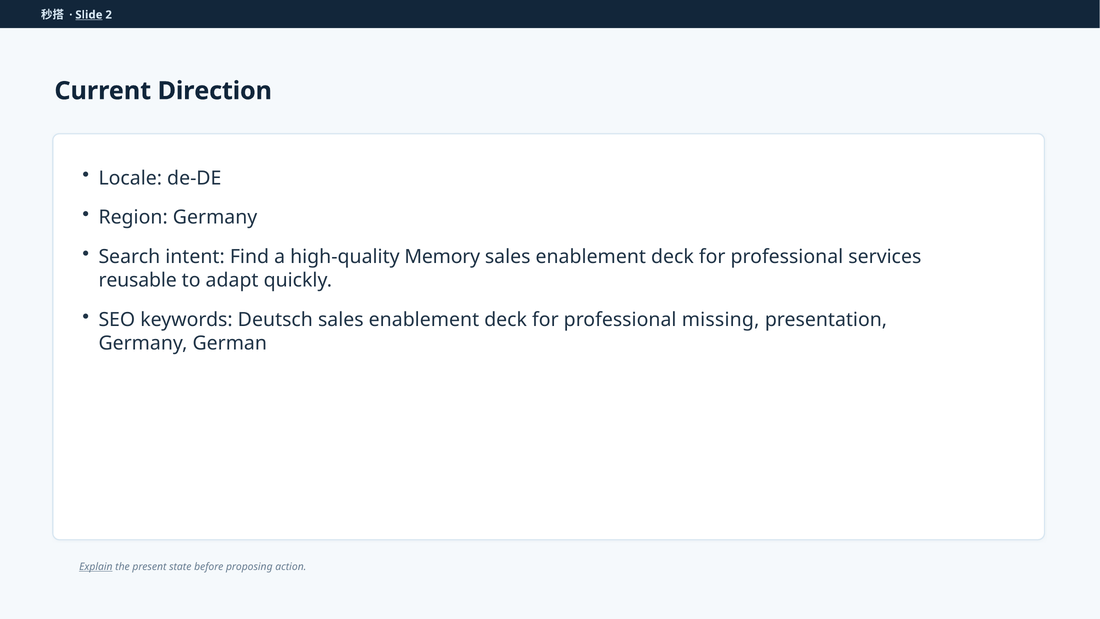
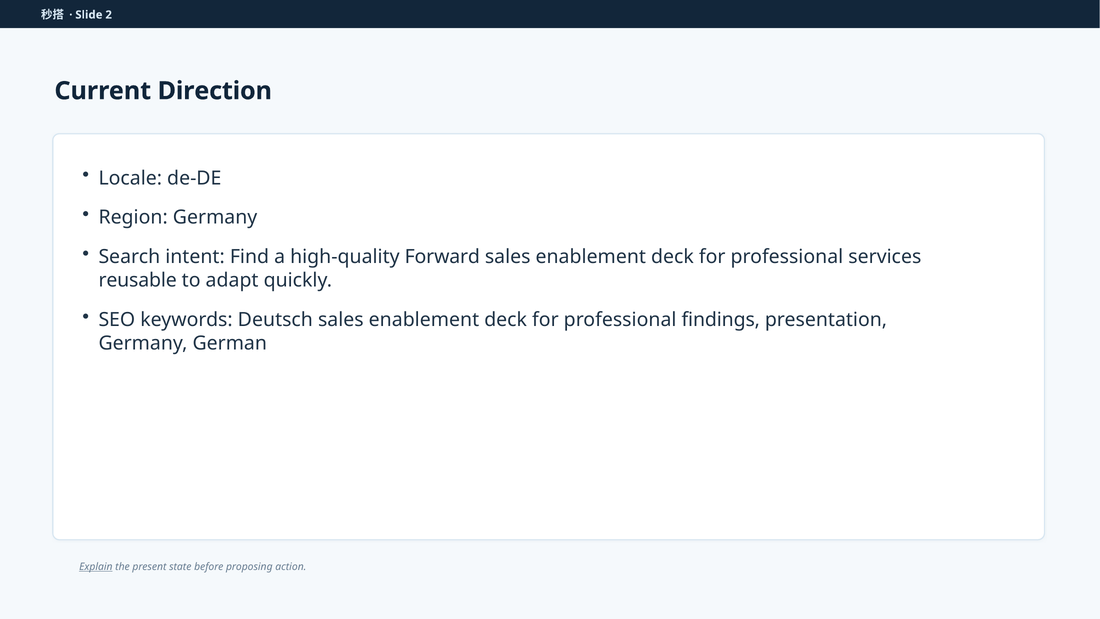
Slide underline: present -> none (89, 15)
Memory: Memory -> Forward (442, 257)
missing: missing -> findings (721, 320)
